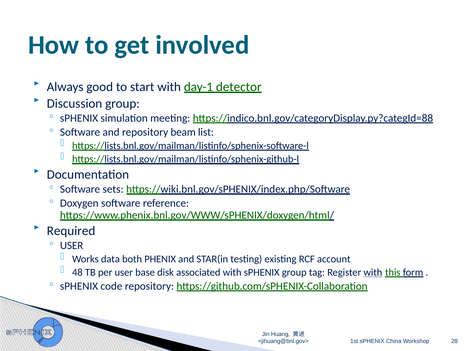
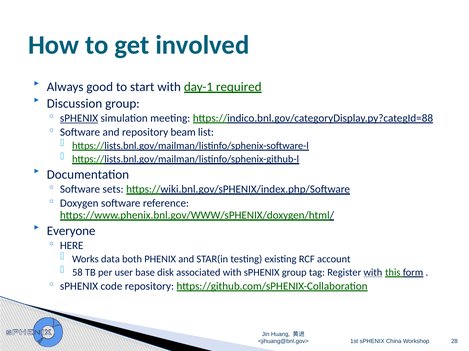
detector: detector -> required (239, 87)
sPHENIX underline: none -> present (79, 118)
Required: Required -> Everyone (71, 231)
USER: USER -> HERE (72, 246)
48: 48 -> 58 (77, 273)
